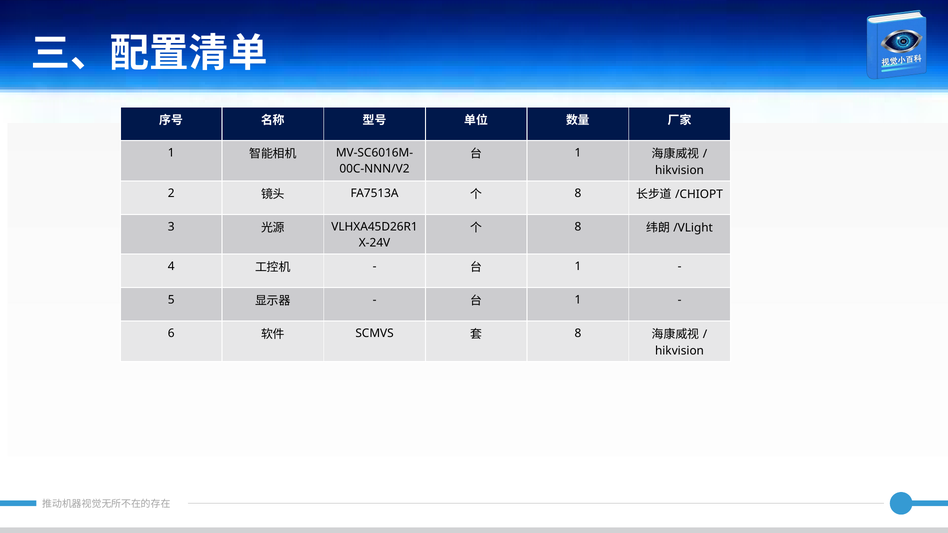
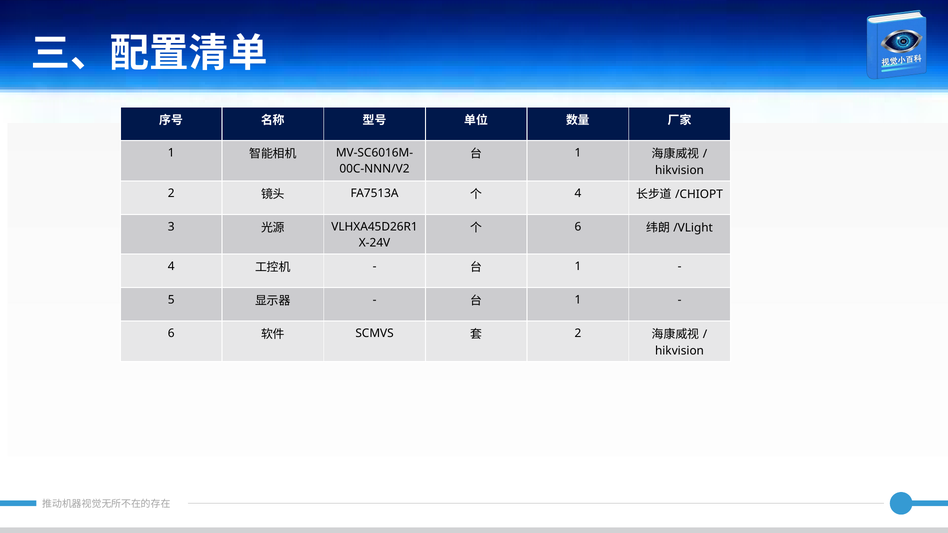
8: 8 -> 4 (578, 193)
8: 8 -> 6 (578, 227)
8: 8 -> 2 (578, 334)
